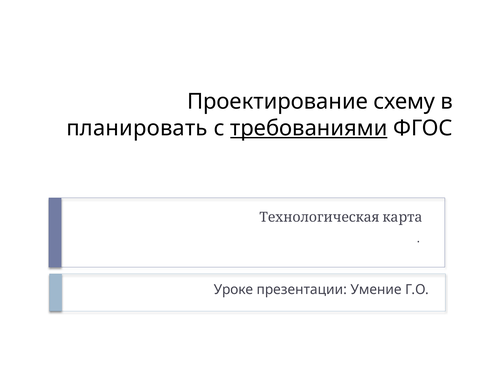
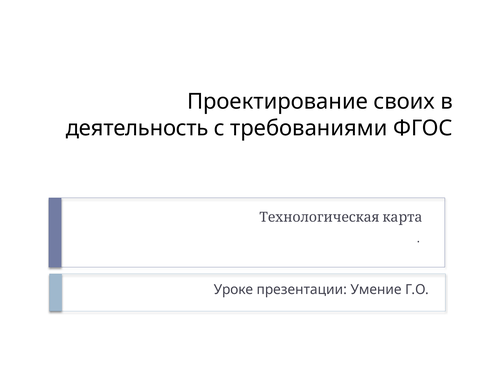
схему: схему -> своих (404, 101)
планировать: планировать -> деятельность (137, 128)
требованиями underline: present -> none (309, 128)
